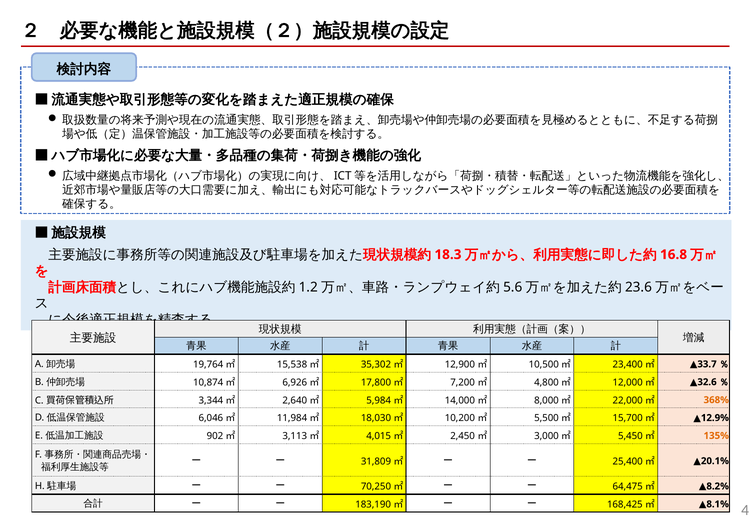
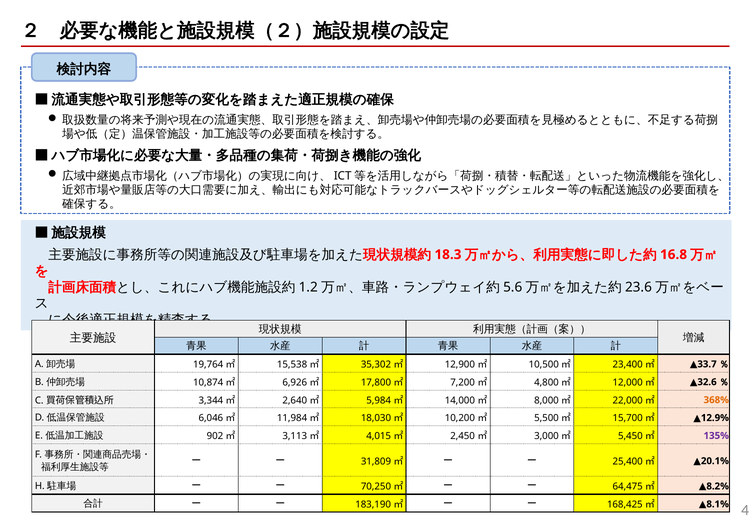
135% colour: orange -> purple (716, 436)
